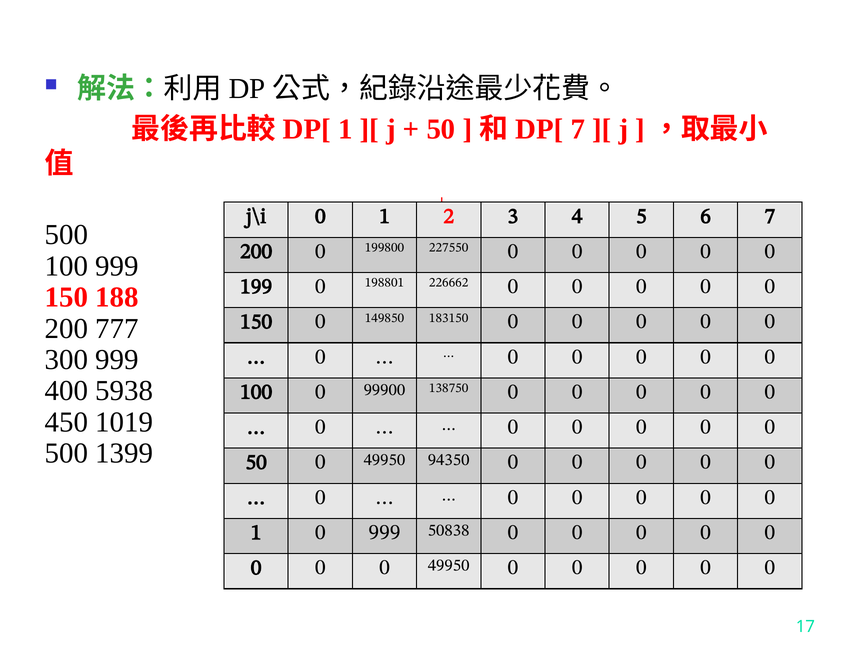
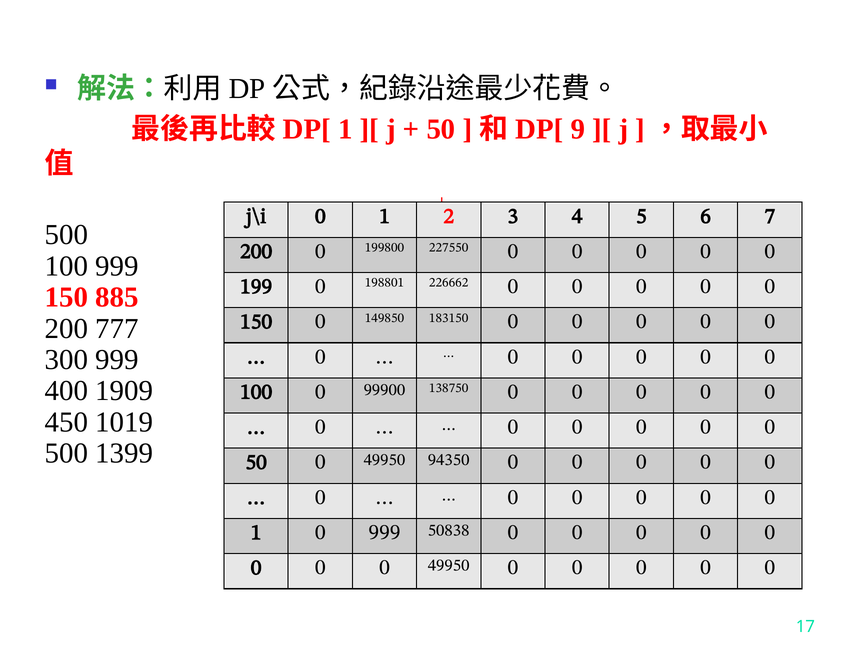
7: 7 -> 9 (578, 129)
188: 188 -> 885 (117, 297)
5938: 5938 -> 1909 (124, 391)
